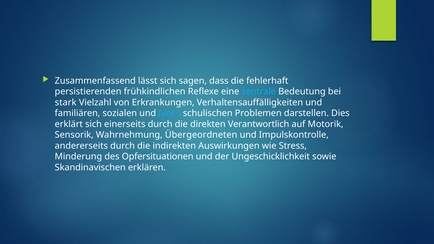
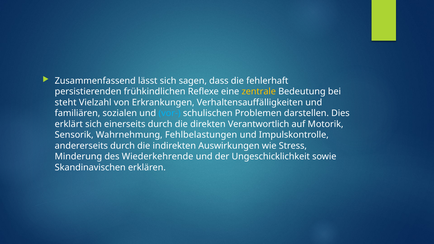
zentrale colour: light blue -> yellow (259, 92)
stark: stark -> steht (66, 102)
Übergeordneten: Übergeordneten -> Fehlbelastungen (201, 135)
Opfersituationen: Opfersituationen -> Wiederkehrende (158, 157)
